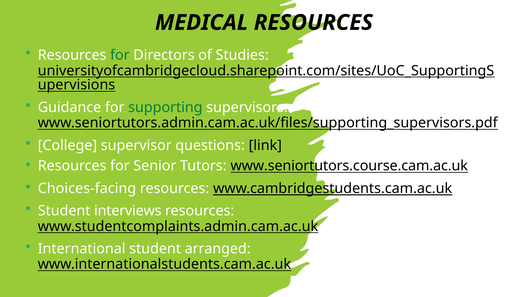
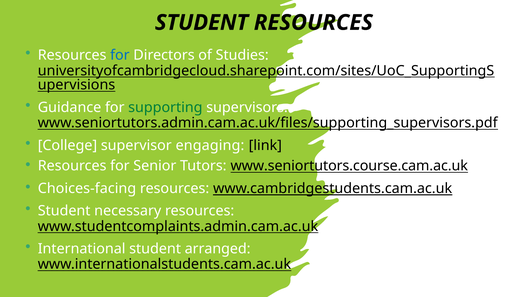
MEDICAL: MEDICAL -> STUDENT (202, 23)
for colour: green -> blue (120, 55)
questions: questions -> engaging (210, 145)
interviews: interviews -> necessary (128, 211)
